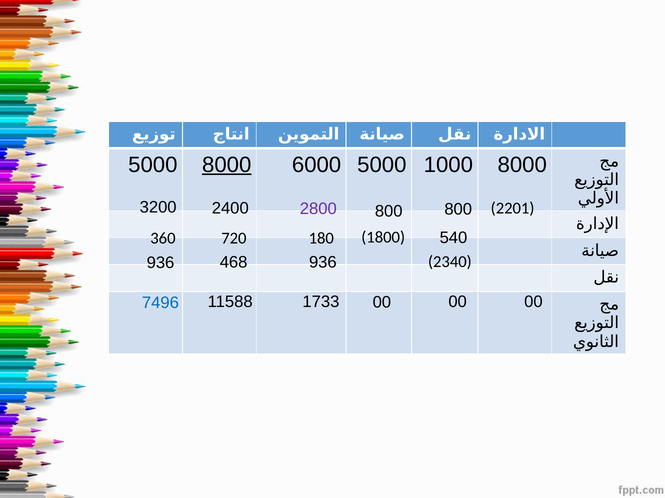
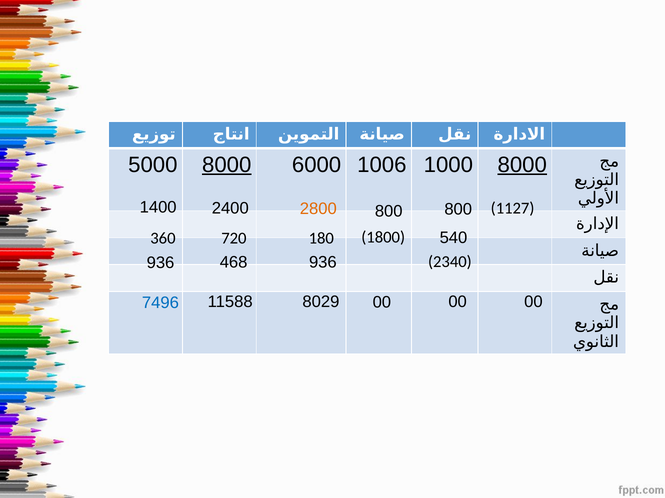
6000 5000: 5000 -> 1006 (382, 165)
8000 underline: none -> present (522, 165)
3200: 3200 -> 1400 (158, 208)
2800 colour: purple -> orange (318, 209)
2201: 2201 -> 1127 (513, 208)
1733: 1733 -> 8029 (321, 302)
